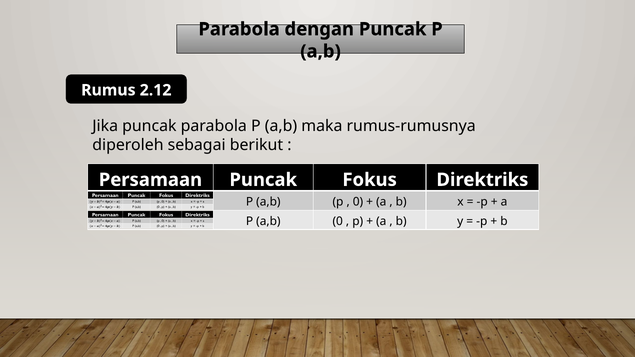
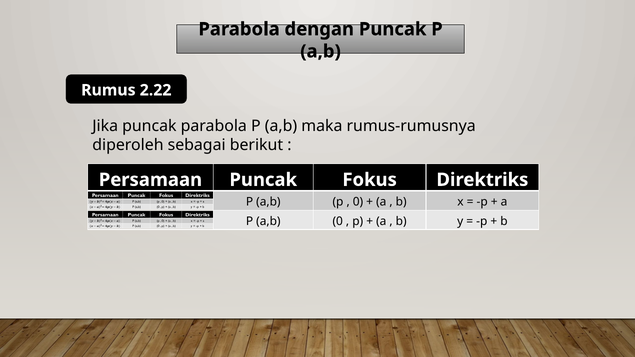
2.12: 2.12 -> 2.22 (156, 90)
